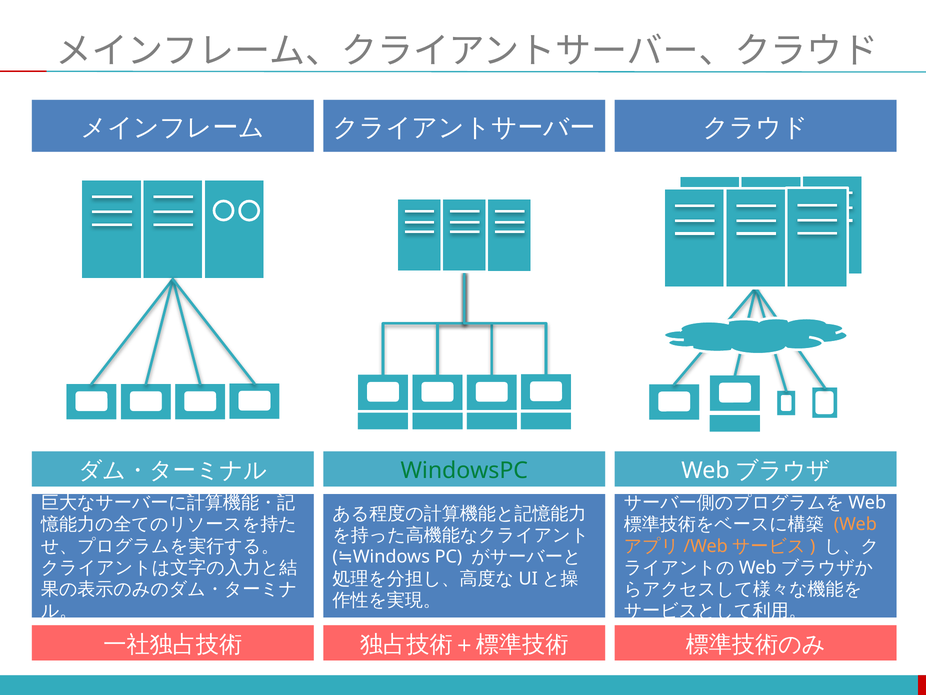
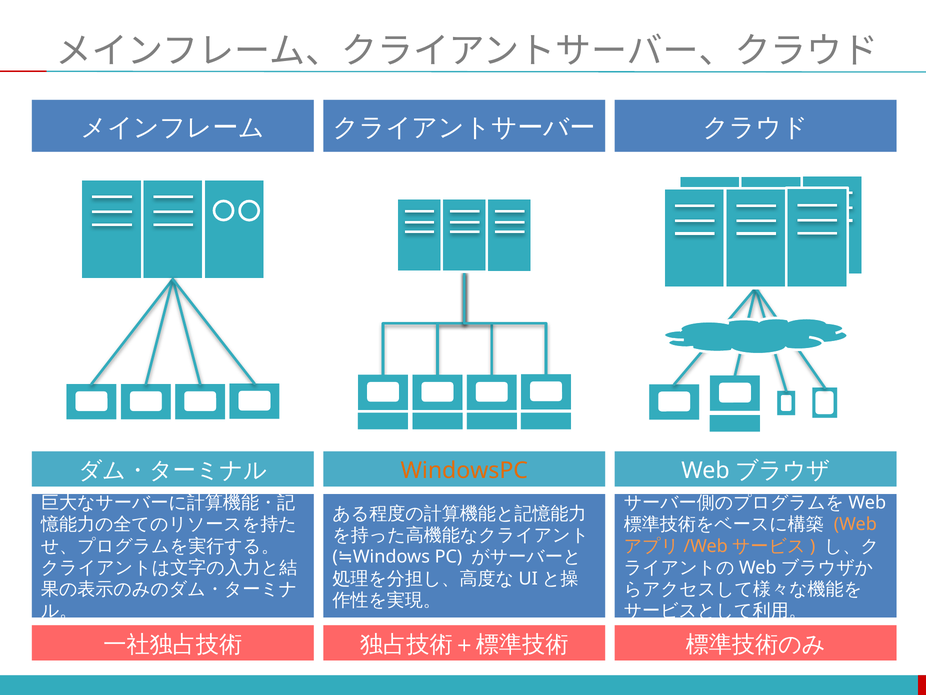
WindowsPC colour: green -> orange (464, 470)
